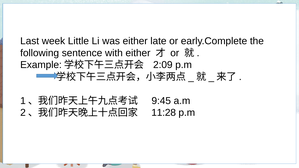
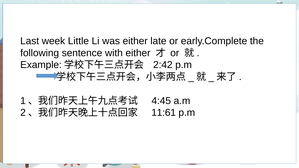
2:09: 2:09 -> 2:42 (163, 65)
9:45: 9:45 -> 4:45 (161, 101)
11:28: 11:28 -> 11:61 (164, 113)
